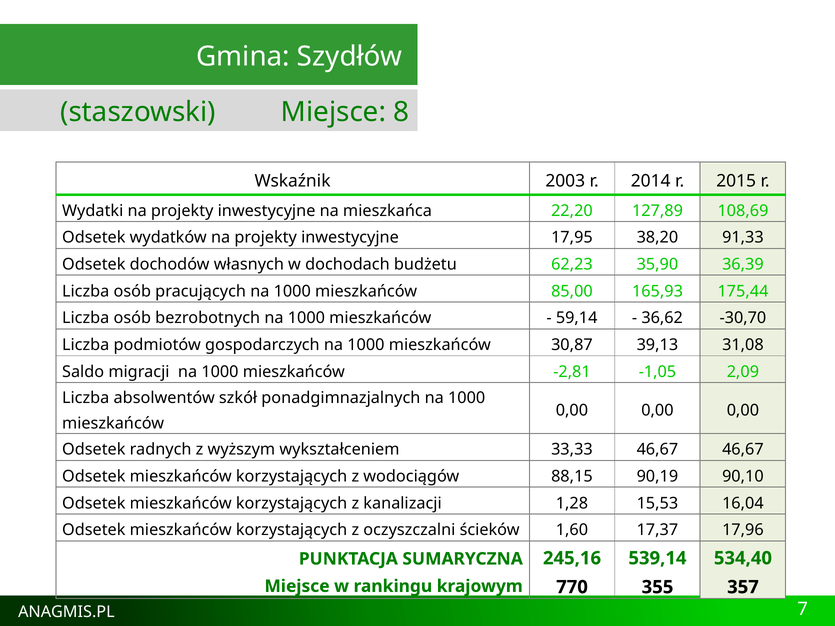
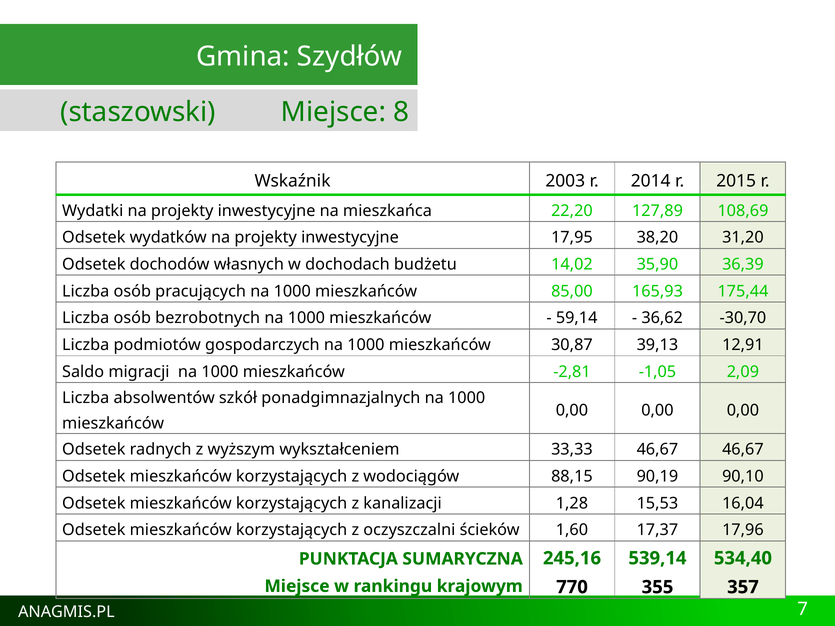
91,33: 91,33 -> 31,20 (743, 238)
62,23: 62,23 -> 14,02 (572, 265)
31,08: 31,08 -> 12,91 (743, 345)
